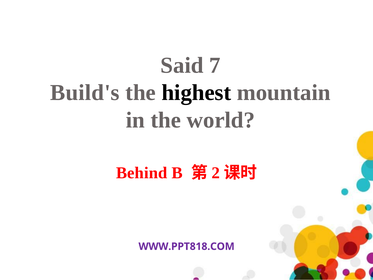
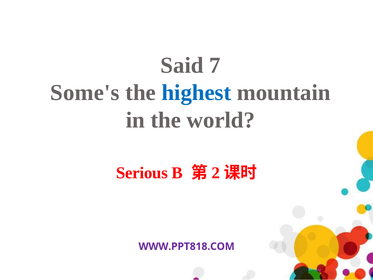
Build's: Build's -> Some's (85, 93)
highest colour: black -> blue (196, 93)
Behind: Behind -> Serious (142, 173)
